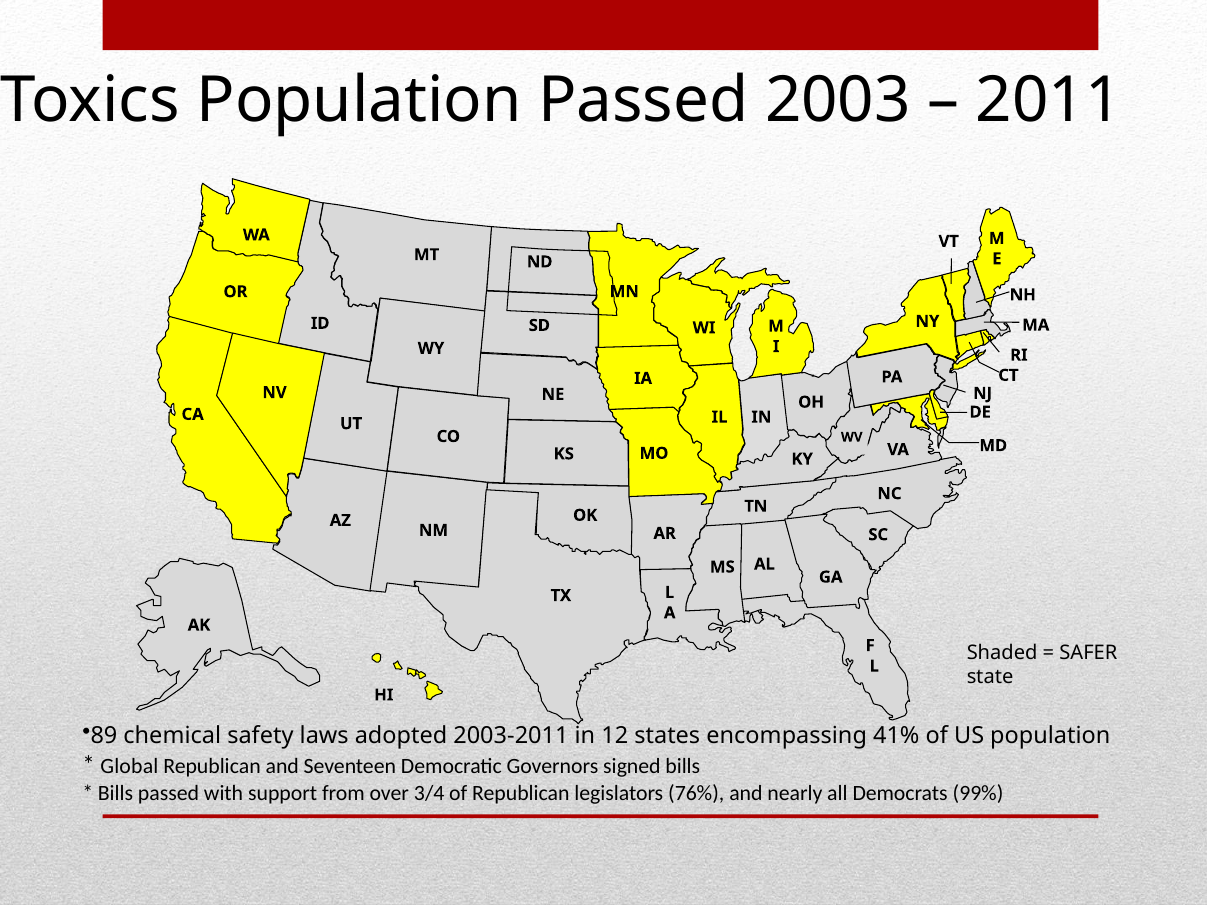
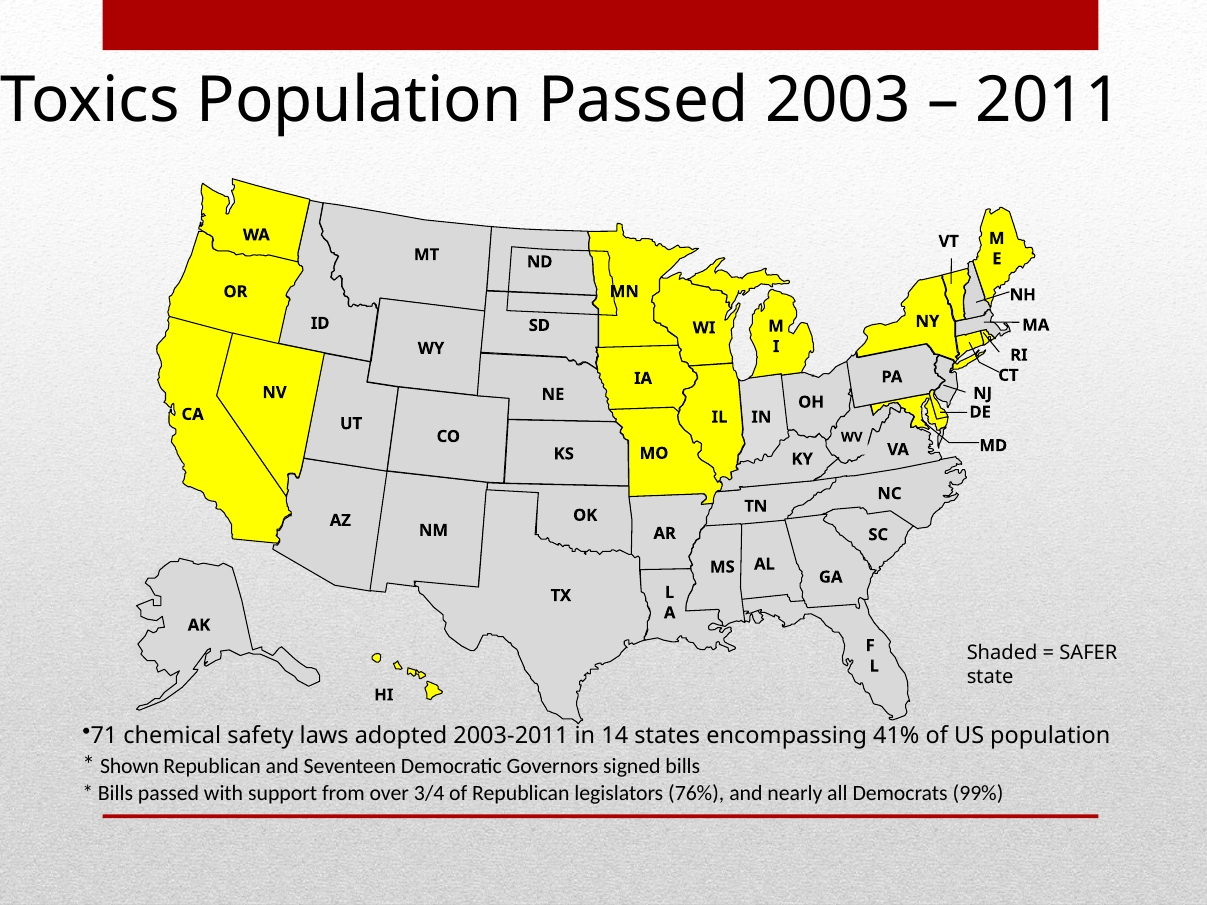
89: 89 -> 71 (104, 736)
12: 12 -> 14 (615, 736)
Global: Global -> Shown (130, 766)
